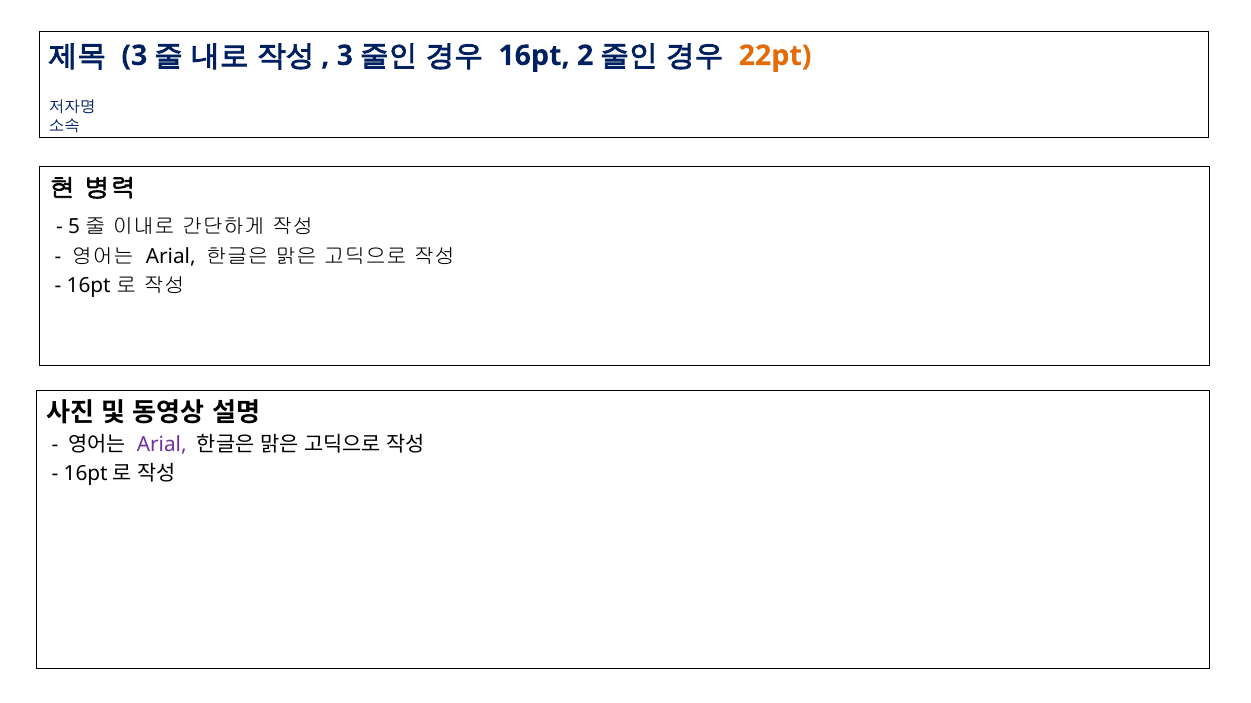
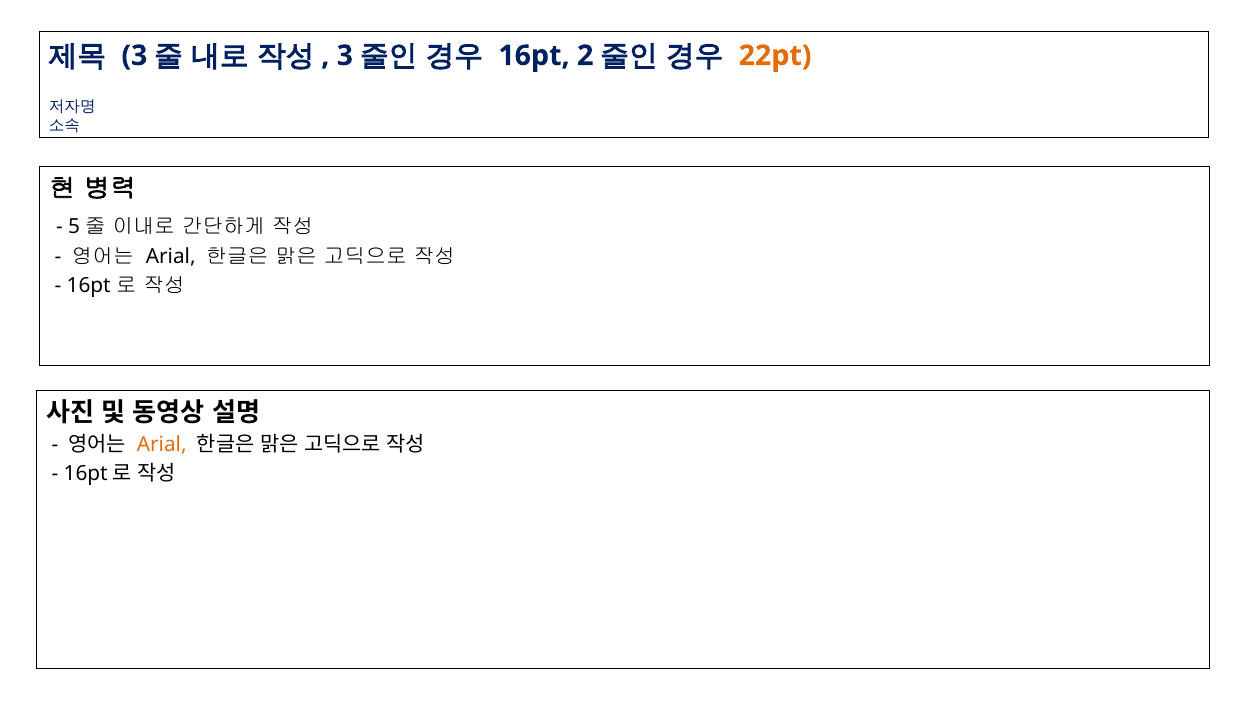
Arial colour: purple -> orange (162, 445)
